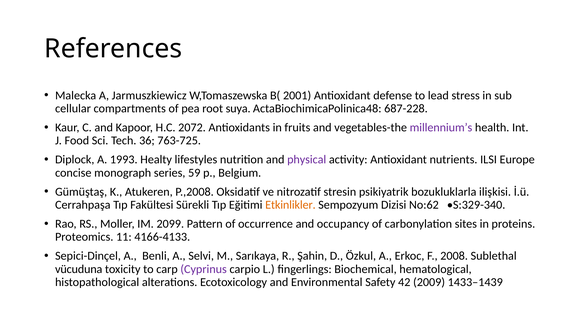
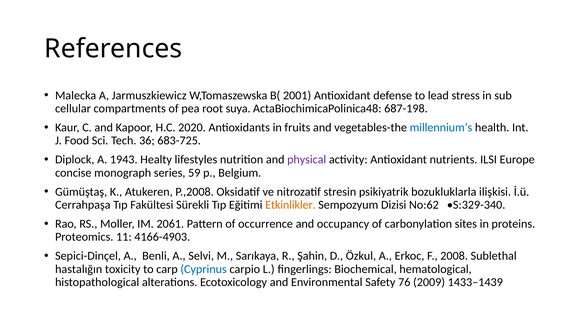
687-228: 687-228 -> 687-198 (406, 109)
2072: 2072 -> 2020 (192, 128)
millennium’s colour: purple -> blue (441, 128)
763-725: 763-725 -> 683-725 (179, 141)
1993: 1993 -> 1943 (124, 160)
2099: 2099 -> 2061 (170, 224)
4166-4133: 4166-4133 -> 4166-4903 (162, 237)
vücuduna: vücuduna -> hastalığın (79, 269)
Cyprinus colour: purple -> blue (204, 269)
42: 42 -> 76 (404, 282)
